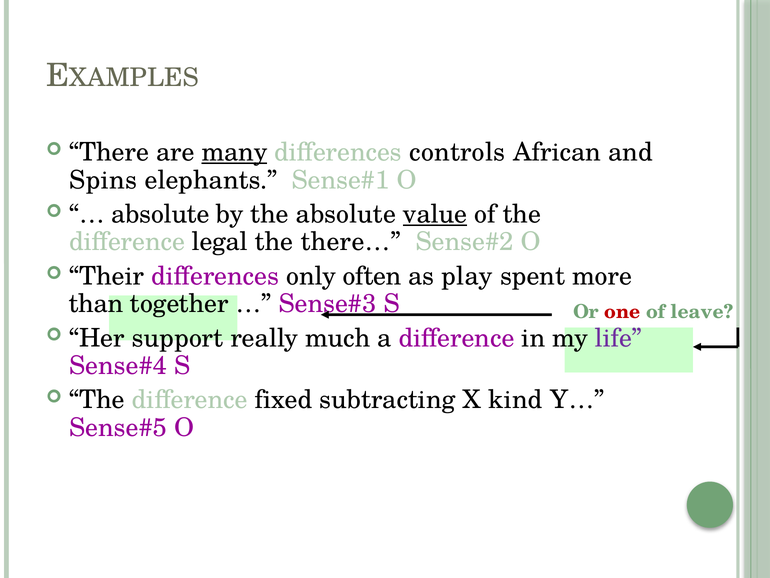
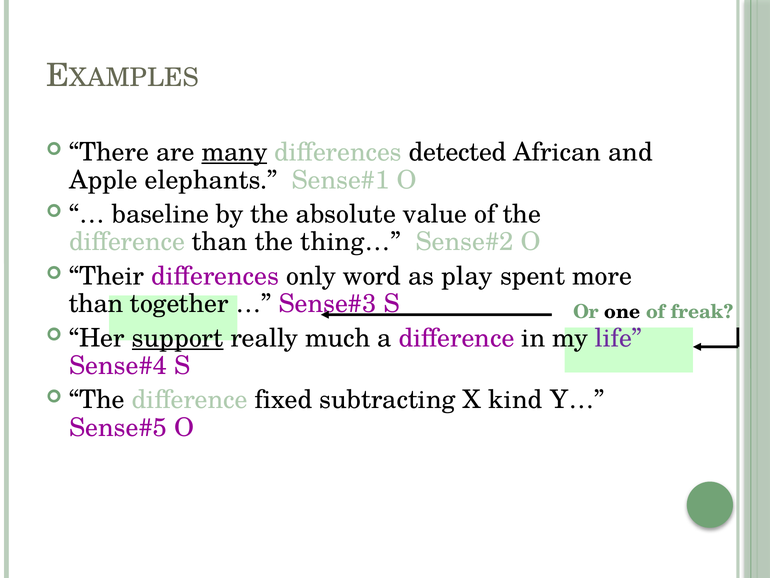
controls: controls -> detected (458, 152)
Spins: Spins -> Apple (103, 180)
absolute: absolute -> baseline (160, 214)
value underline: present -> none (435, 214)
difference legal: legal -> than (220, 242)
there…: there… -> thing… (351, 242)
often: often -> word (372, 276)
one colour: red -> black (622, 312)
leave: leave -> freak (702, 312)
support underline: none -> present (178, 338)
